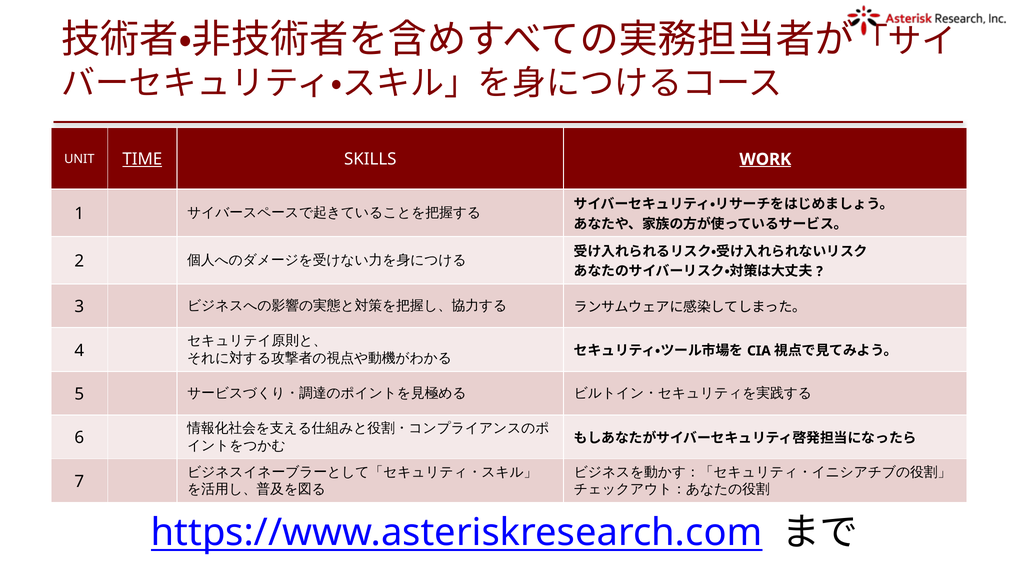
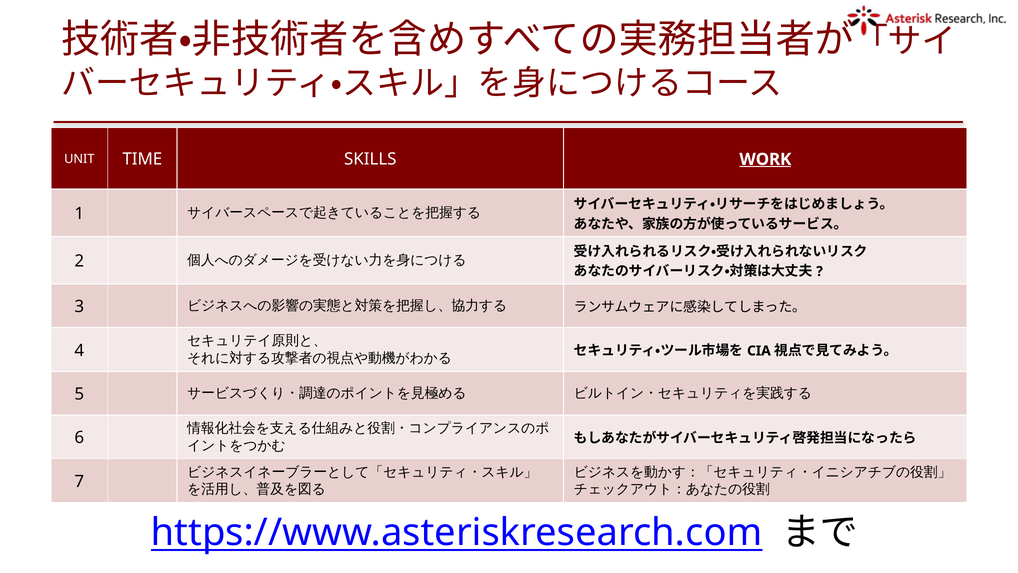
TIME underline: present -> none (142, 159)
